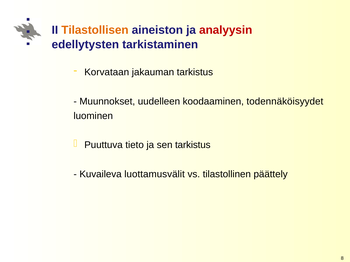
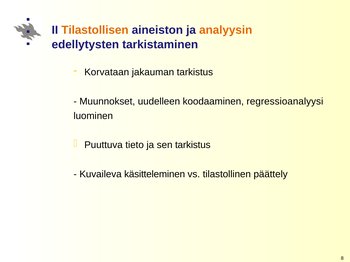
analyysin colour: red -> orange (226, 30)
todennäköisyydet: todennäköisyydet -> regressioanalyysi (285, 102)
luottamusvälit: luottamusvälit -> käsitteleminen (155, 174)
